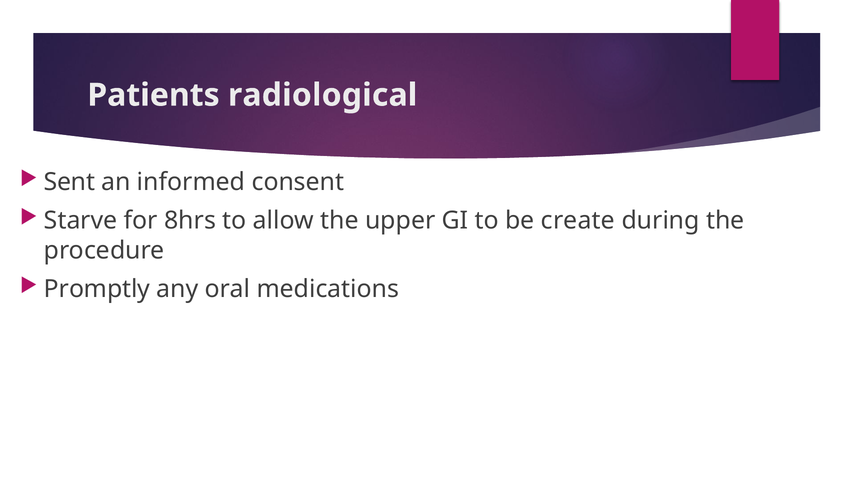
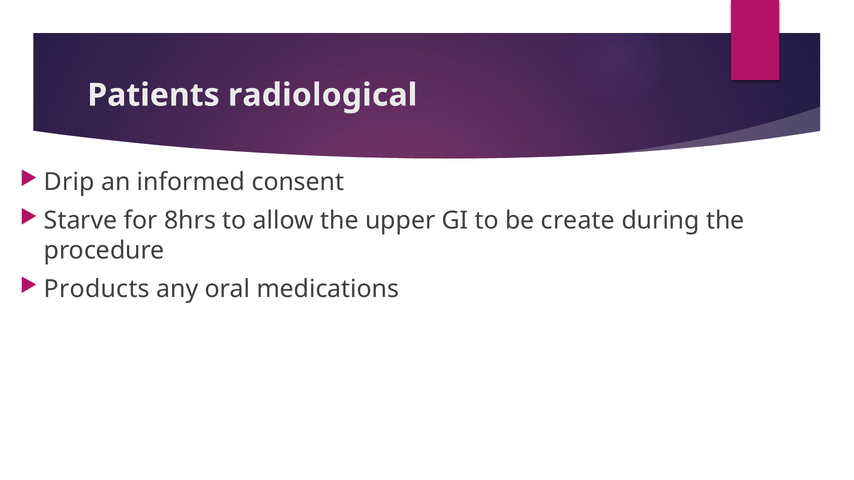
Sent: Sent -> Drip (69, 182)
Promptly: Promptly -> Products (97, 290)
